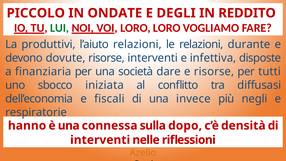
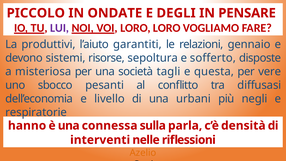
REDDITO: REDDITO -> PENSARE (247, 13)
LUI colour: green -> purple (60, 28)
l’aiuto relazioni: relazioni -> garantiti (137, 44)
durante: durante -> gennaio (249, 44)
dovute: dovute -> sistemi (66, 58)
risorse interventi: interventi -> sepoltura (153, 58)
infettiva: infettiva -> sofferto (213, 58)
finanziaria: finanziaria -> misteriosa (43, 72)
dare: dare -> tagli (169, 72)
e risorse: risorse -> questa (214, 72)
tutti: tutti -> vere (270, 72)
iniziata: iniziata -> pesanti (105, 85)
fiscali: fiscali -> livello (110, 99)
invece: invece -> urbani (193, 99)
dopo: dopo -> parla (185, 126)
